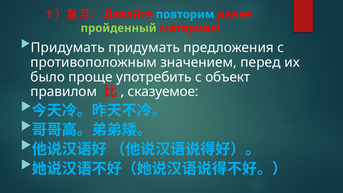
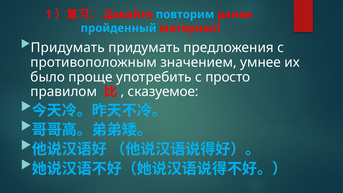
пройденный colour: light green -> light blue (119, 28)
перед: перед -> умнее (260, 62)
объект: объект -> просто (228, 77)
